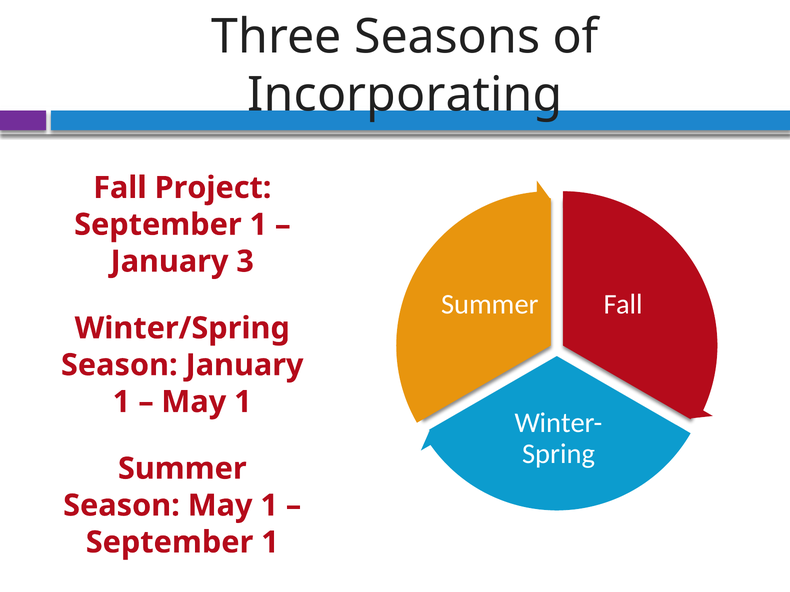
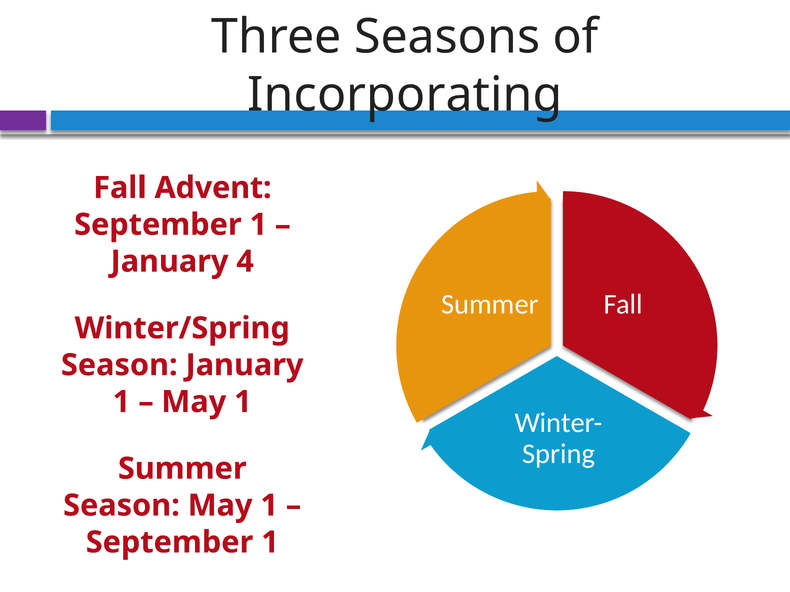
Project: Project -> Advent (213, 188)
3: 3 -> 4 (245, 262)
